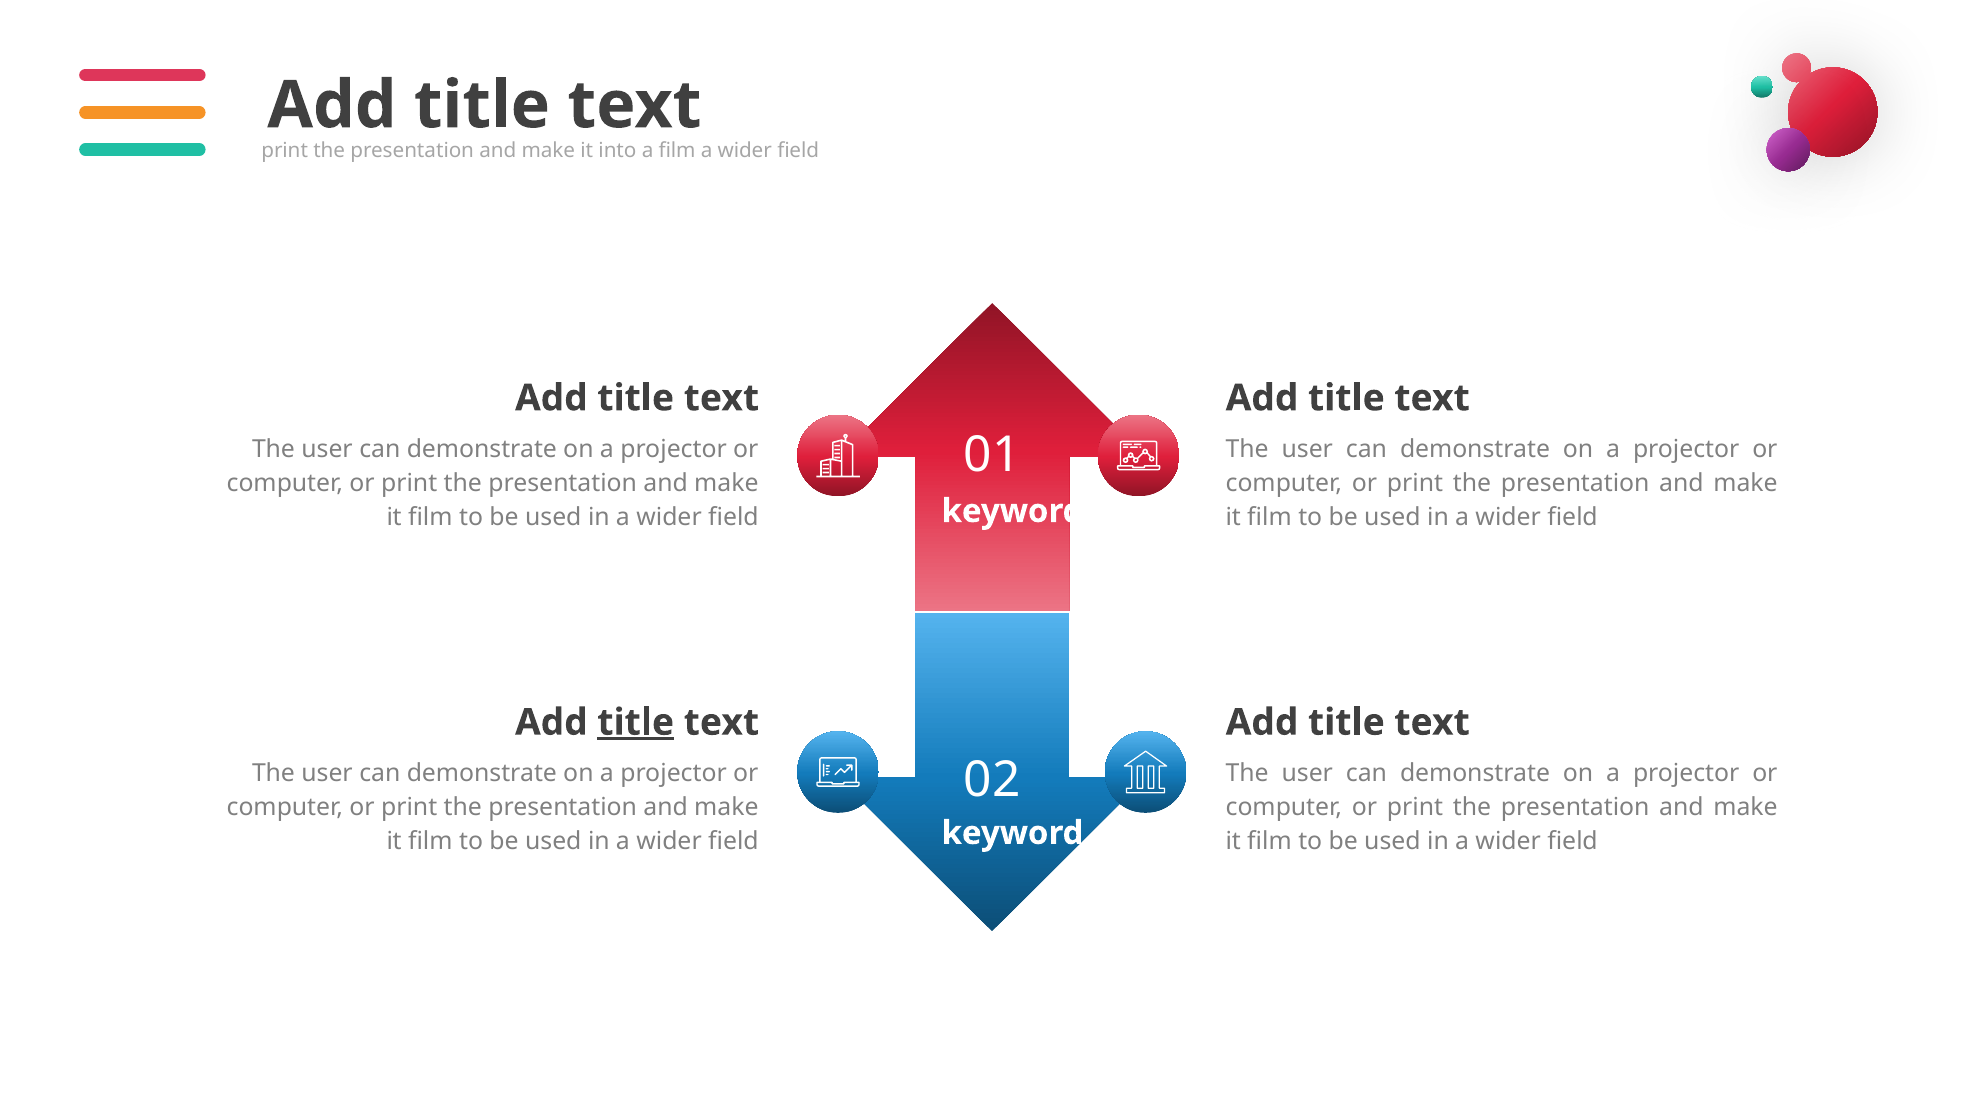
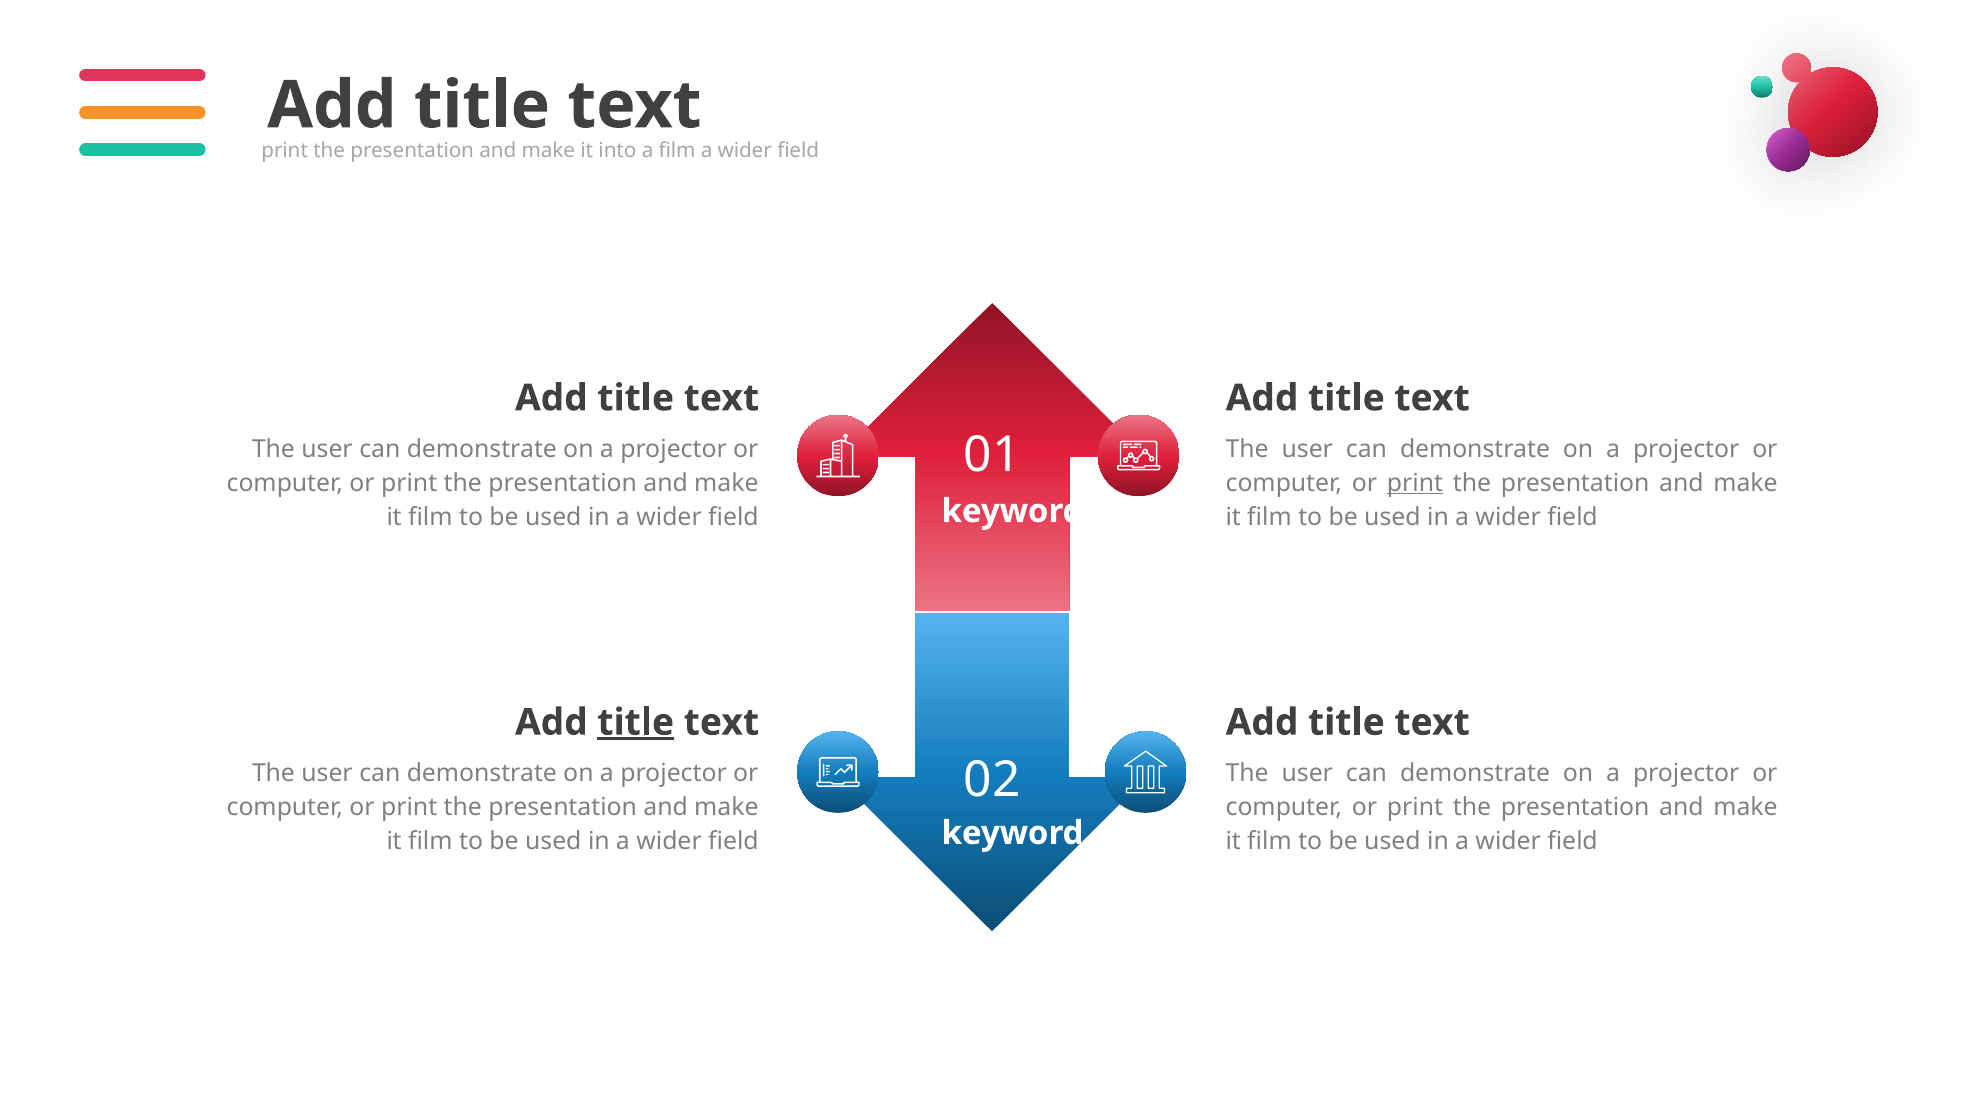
print underline: none -> present (1415, 483)
